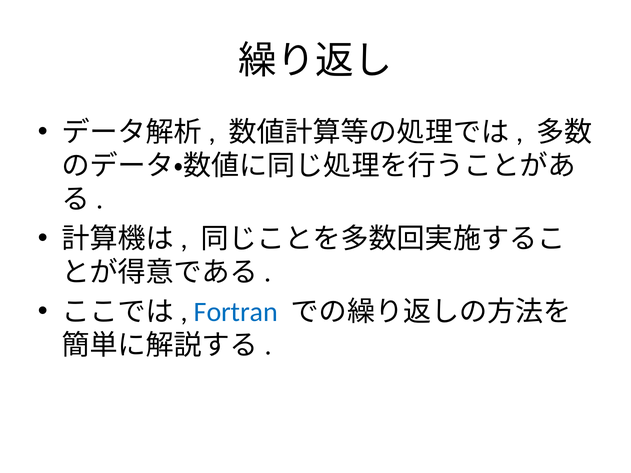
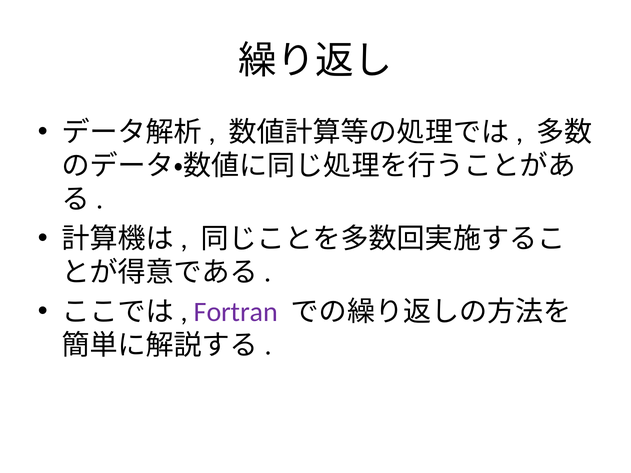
Fortran colour: blue -> purple (236, 312)
